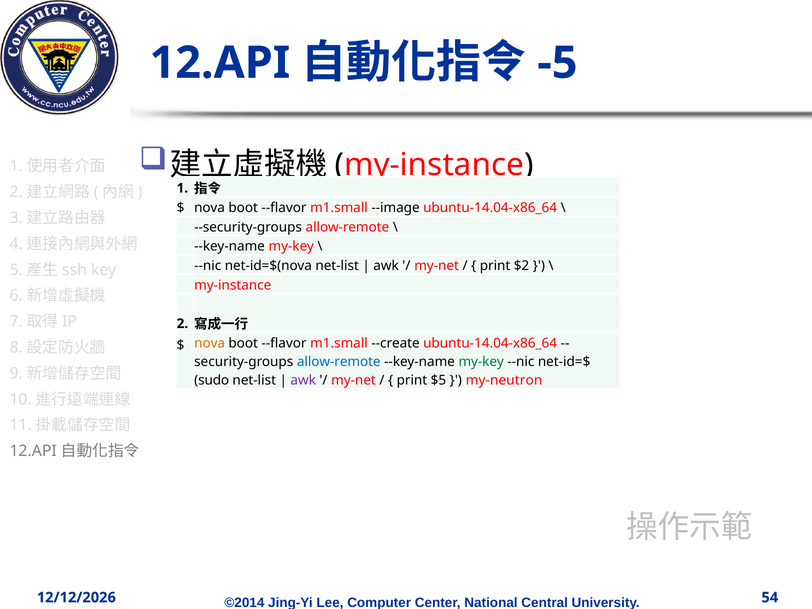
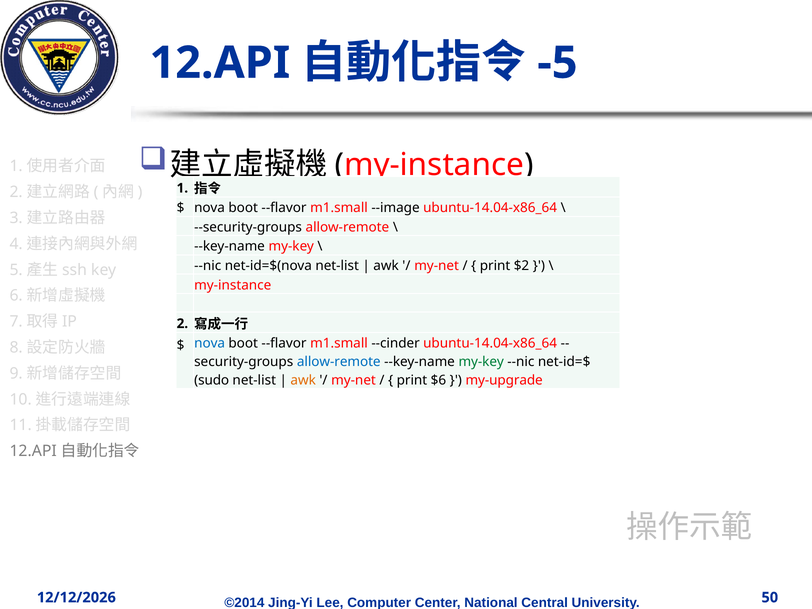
nova colour: orange -> blue (210, 343)
--create: --create -> --cinder (396, 343)
awk colour: purple -> orange (303, 380)
$5: $5 -> $6 (438, 380)
my-neutron: my-neutron -> my-upgrade (504, 380)
54: 54 -> 50 (770, 598)
